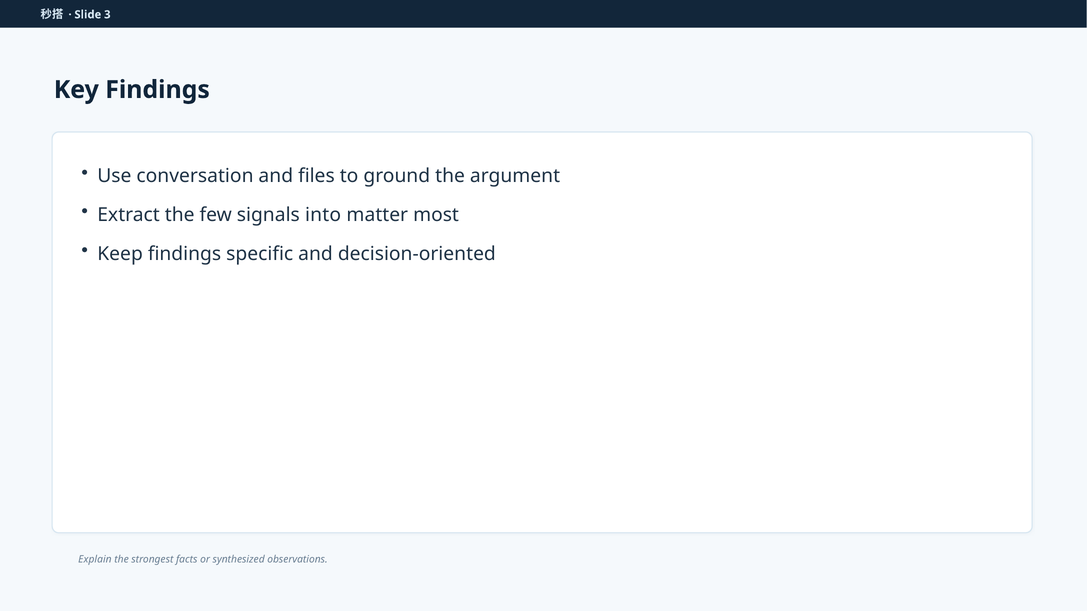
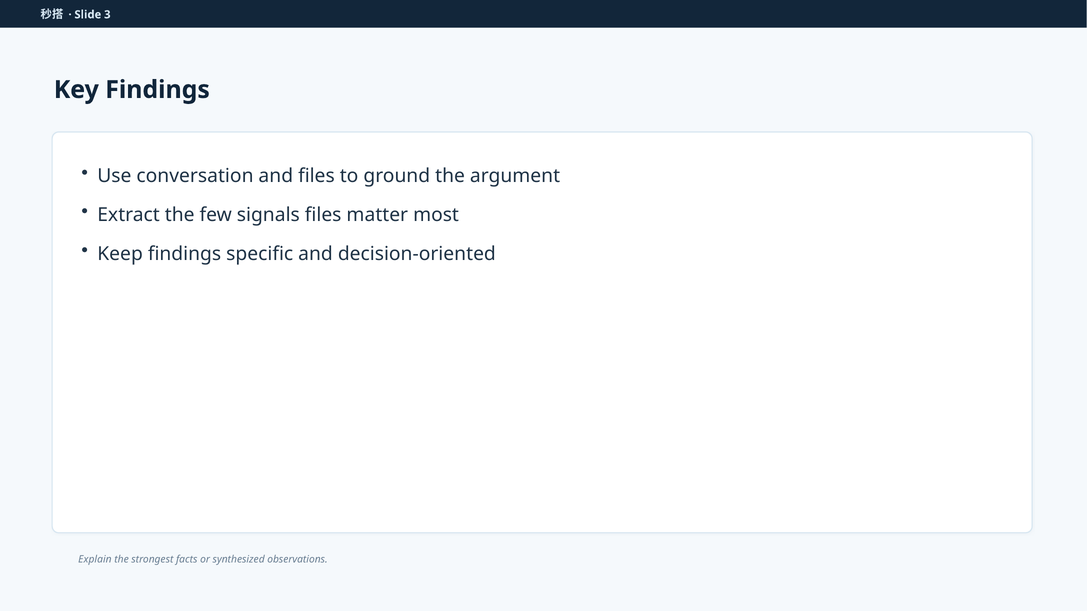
signals into: into -> files (323, 215)
